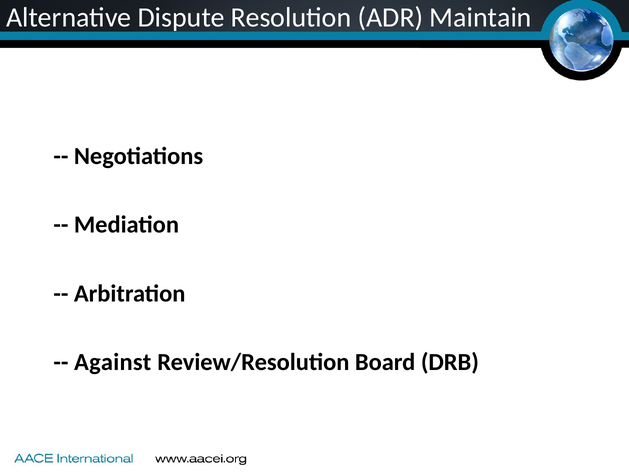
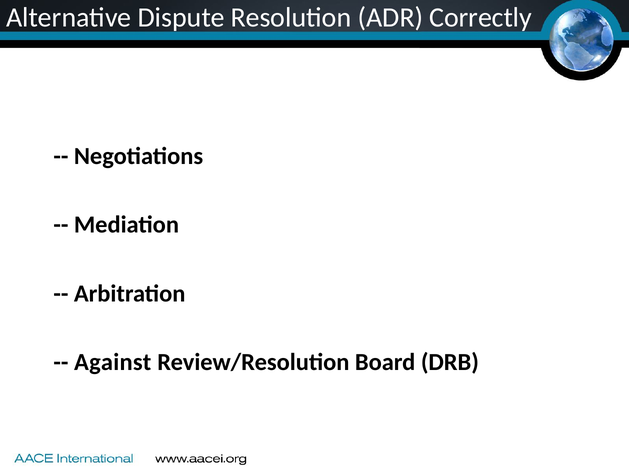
Maintain: Maintain -> Correctly (481, 18)
